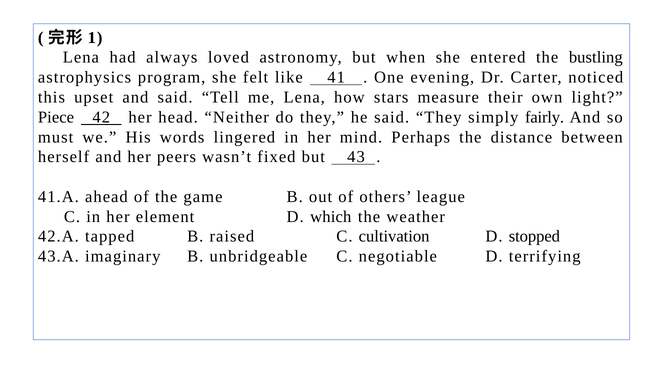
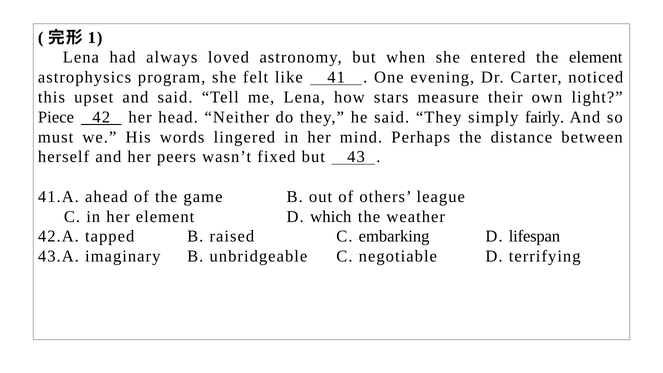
the bustling: bustling -> element (596, 57)
cultivation: cultivation -> embarking (394, 236)
stopped: stopped -> lifespan (534, 236)
